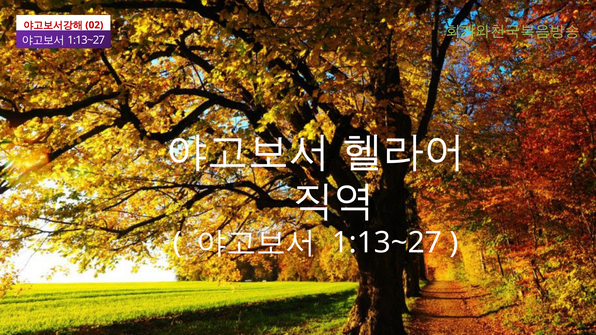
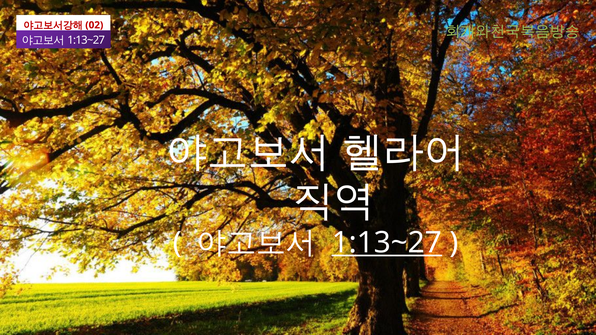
1:13~27 underline: none -> present (387, 243)
